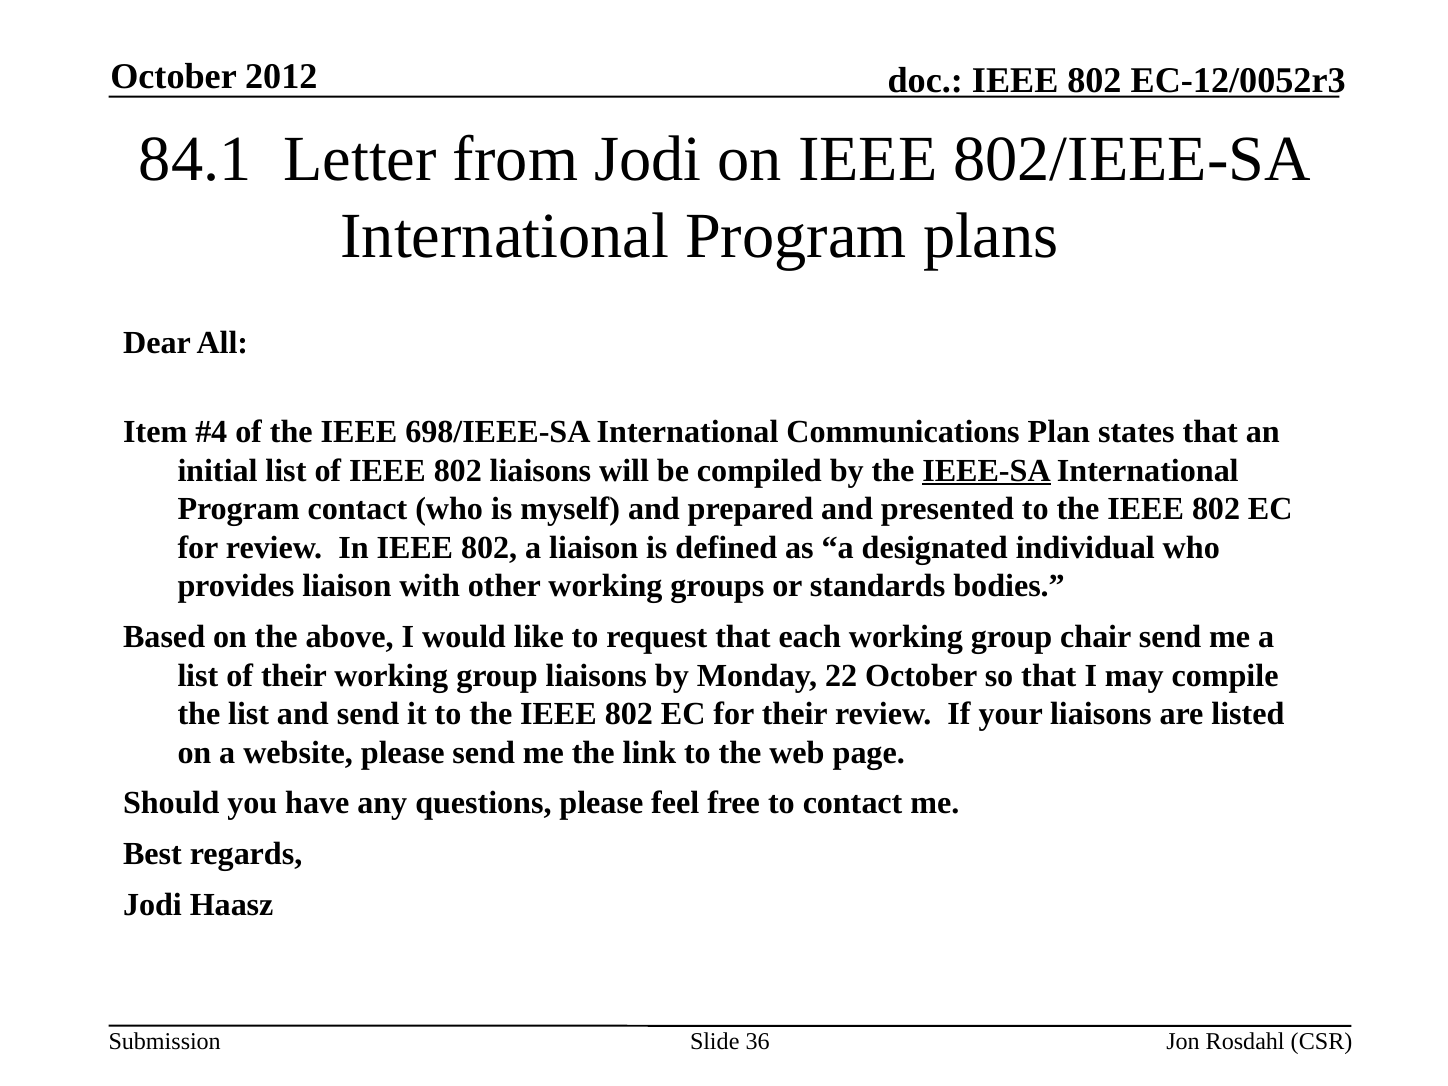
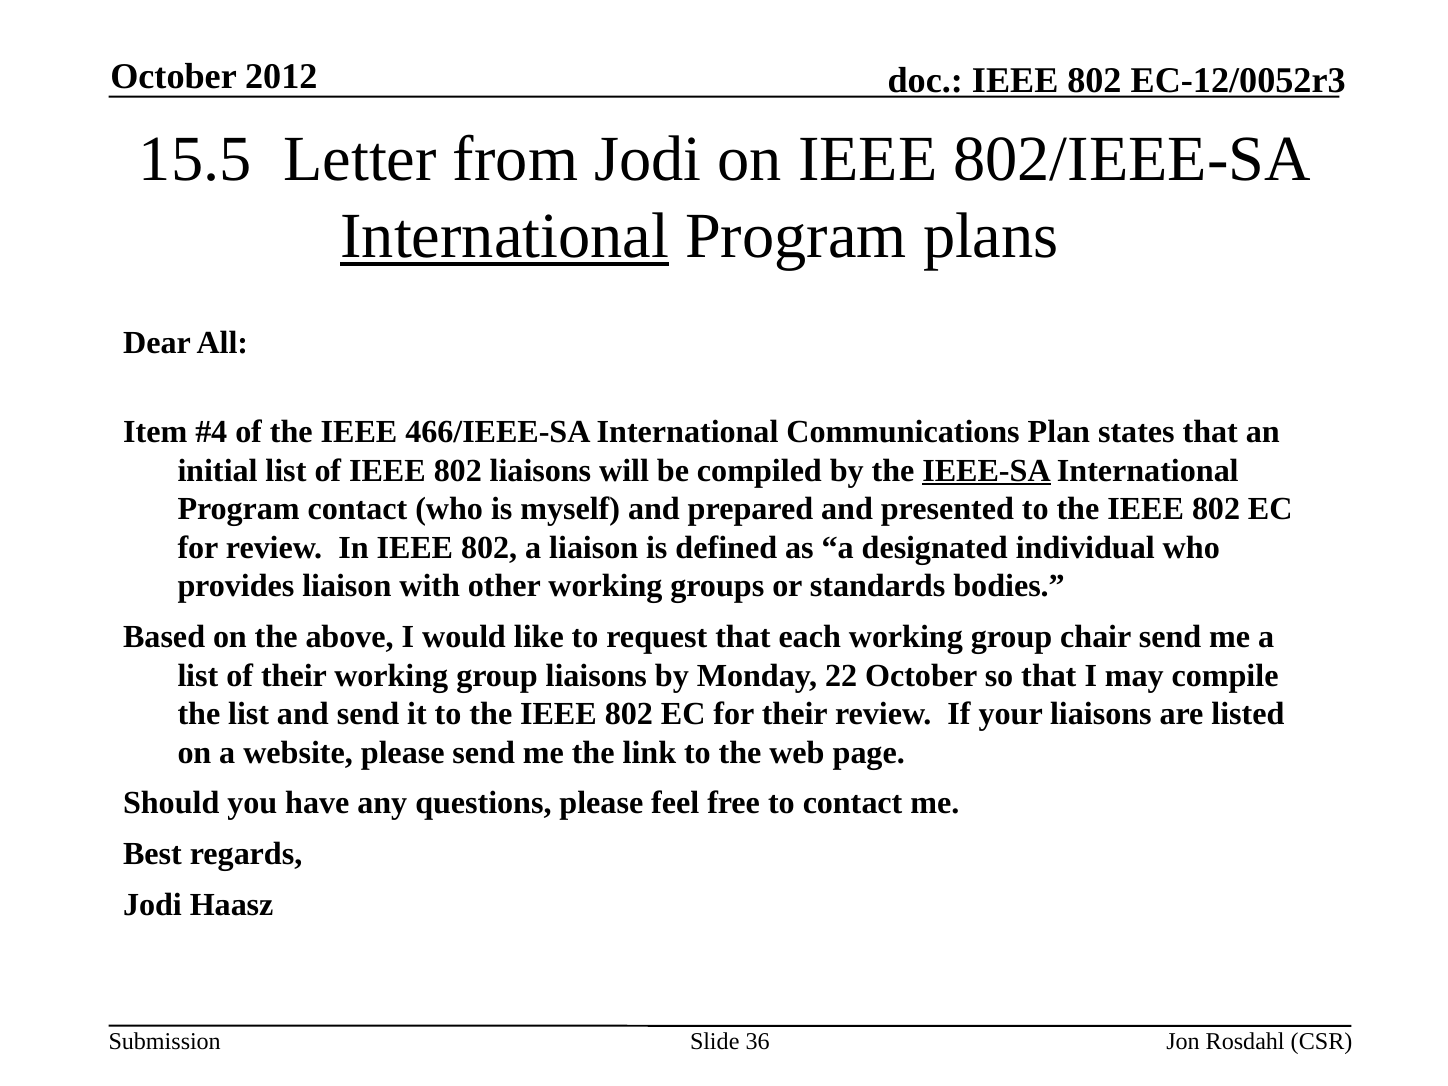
84.1: 84.1 -> 15.5 (195, 159)
International underline: none -> present (505, 236)
698/IEEE-SA: 698/IEEE-SA -> 466/IEEE-SA (498, 432)
